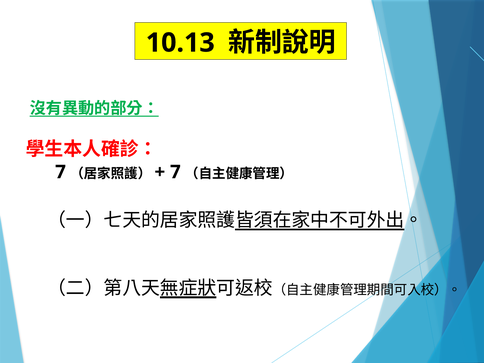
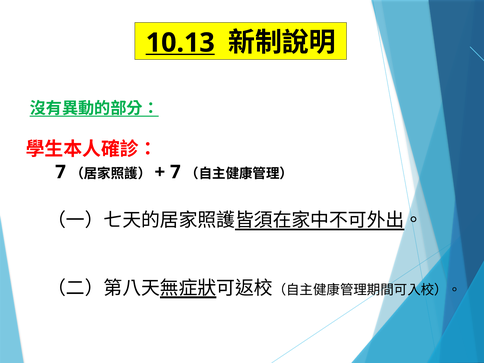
10.13 underline: none -> present (180, 43)
